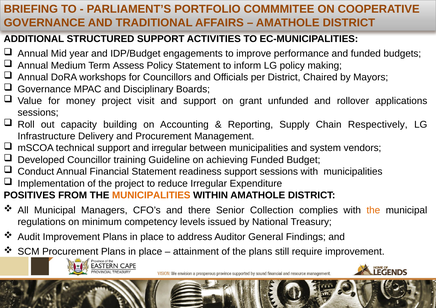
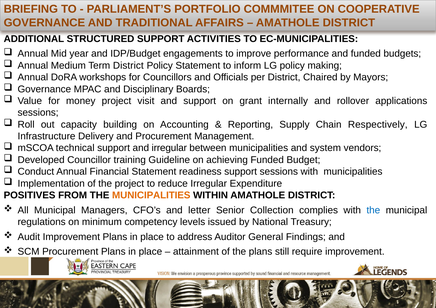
Term Assess: Assess -> District (128, 66)
unfunded: unfunded -> internally (288, 101)
there: there -> letter (199, 210)
the colour: orange -> blue (373, 210)
